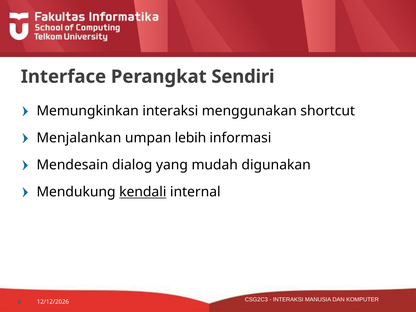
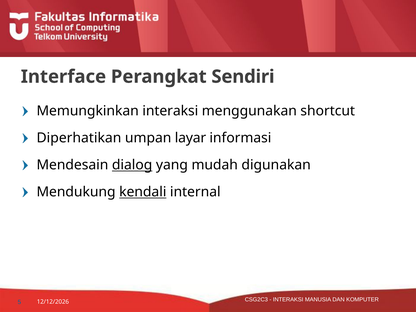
Menjalankan: Menjalankan -> Diperhatikan (79, 138)
lebih: lebih -> layar (190, 138)
dialog underline: none -> present (132, 165)
